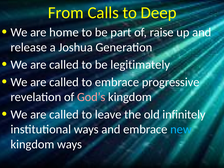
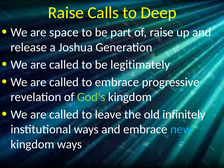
From: From -> Raise (66, 13)
home: home -> space (64, 32)
God’s colour: pink -> light green (91, 97)
